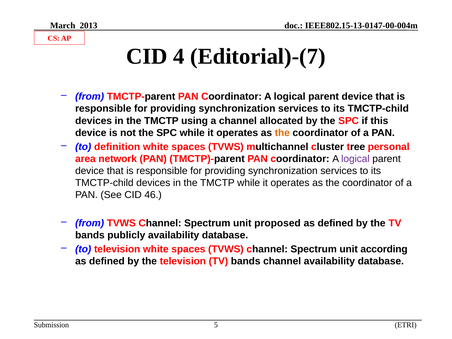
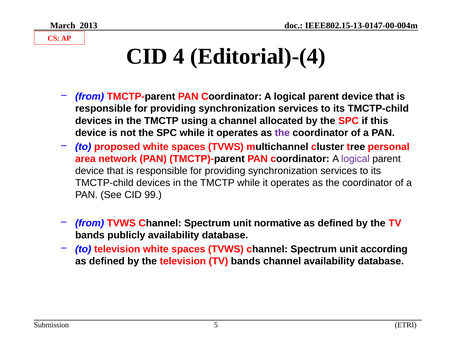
Editorial)-(7: Editorial)-(7 -> Editorial)-(4 (258, 56)
the colour: orange -> purple (282, 133)
definition: definition -> proposed (117, 147)
46: 46 -> 99 (153, 195)
proposed: proposed -> normative (278, 223)
